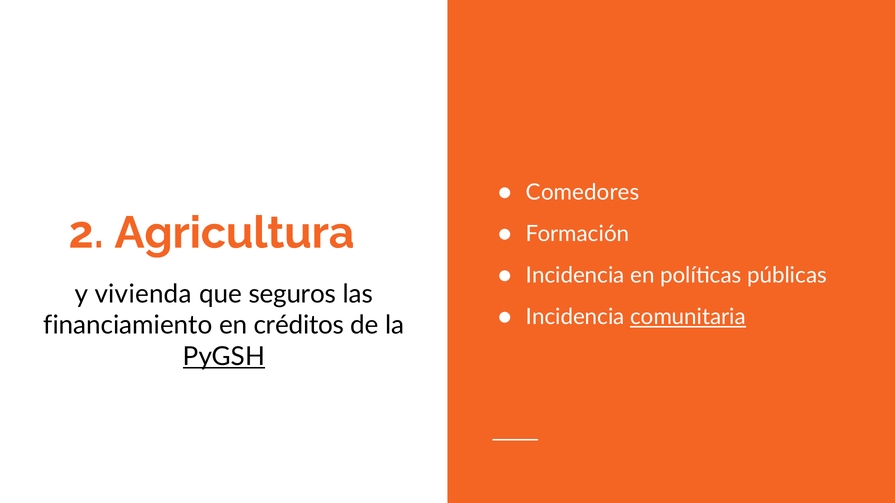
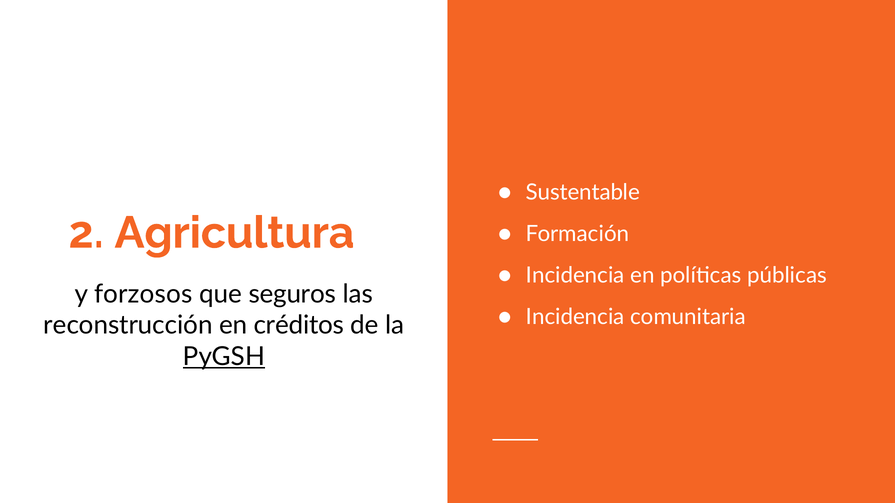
Comedores: Comedores -> Sustentable (583, 193)
vivienda: vivienda -> forzosos (143, 294)
comunitaria underline: present -> none (688, 317)
financiamiento: financiamiento -> reconstrucción (128, 326)
